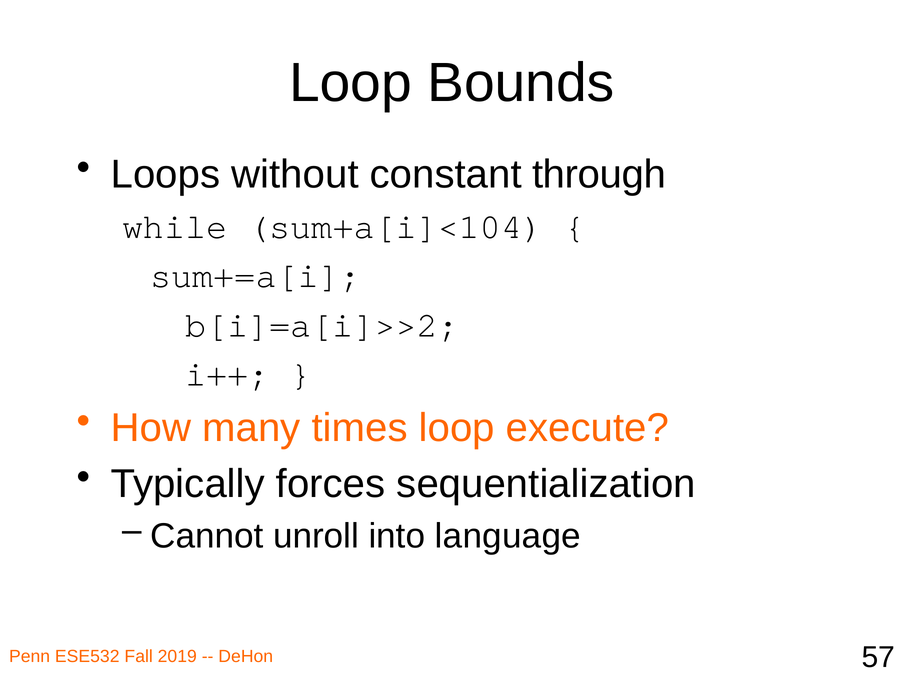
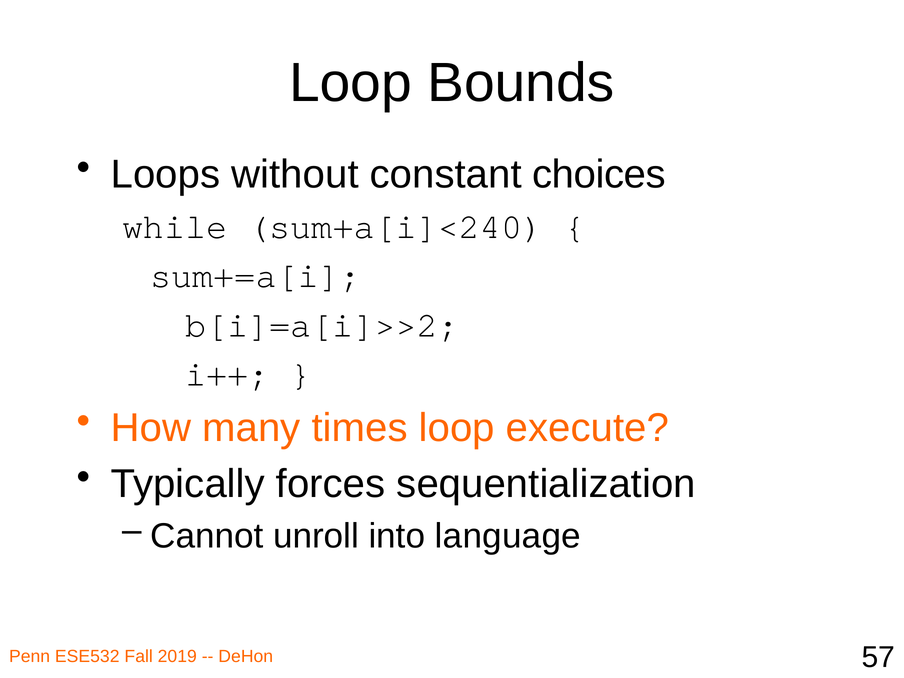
through: through -> choices (599, 175)
sum+a[i]<104: sum+a[i]<104 -> sum+a[i]<240 (396, 226)
